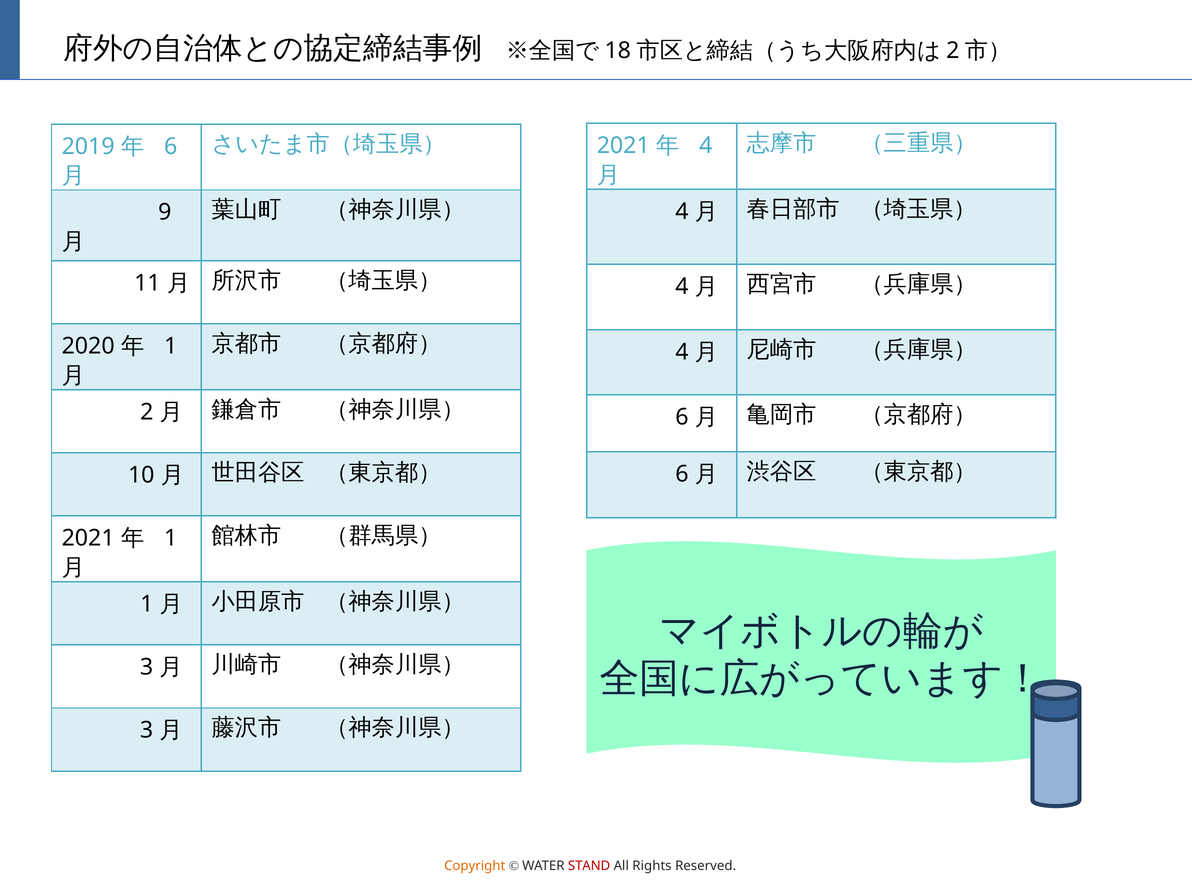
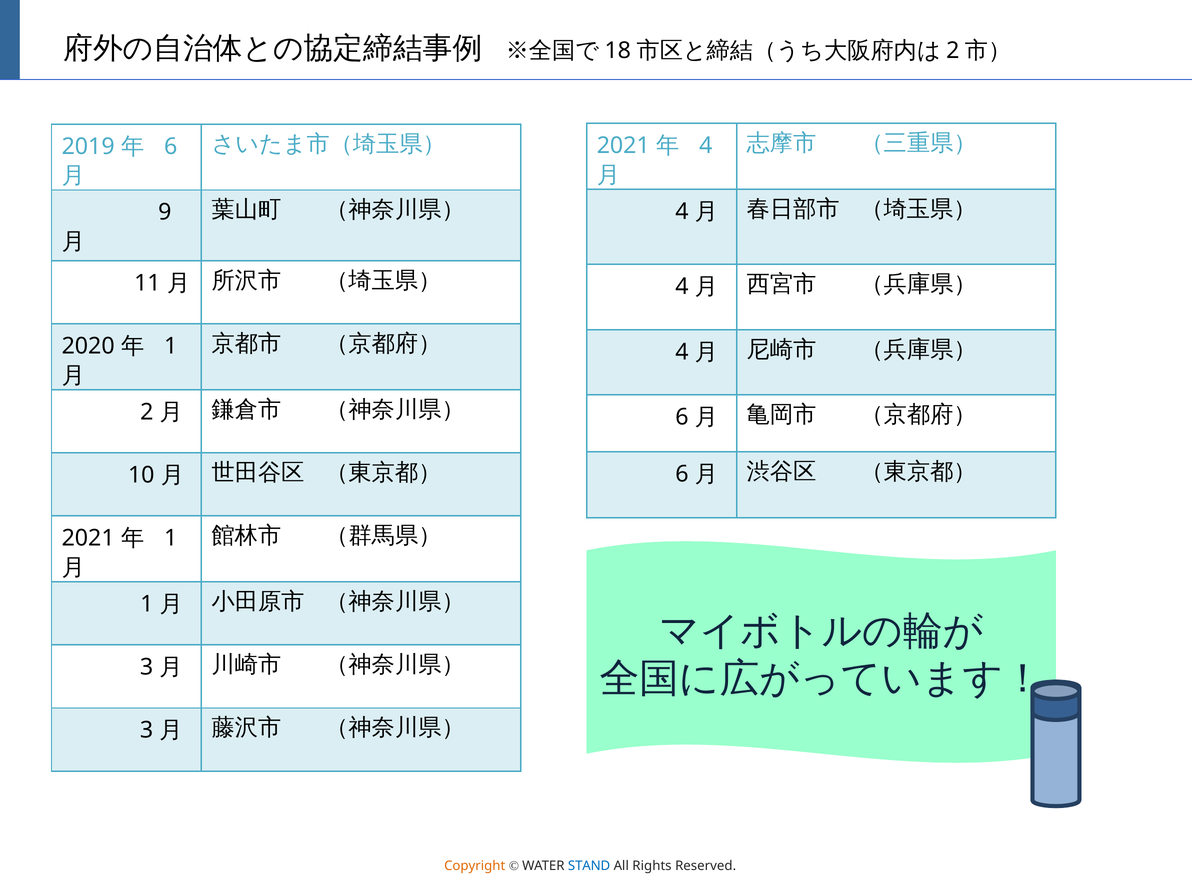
STAND colour: red -> blue (589, 866)
